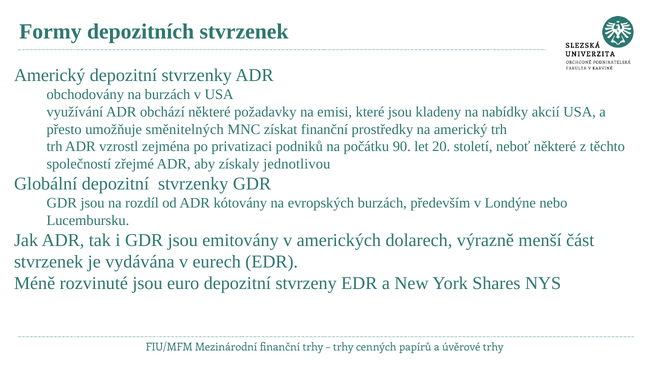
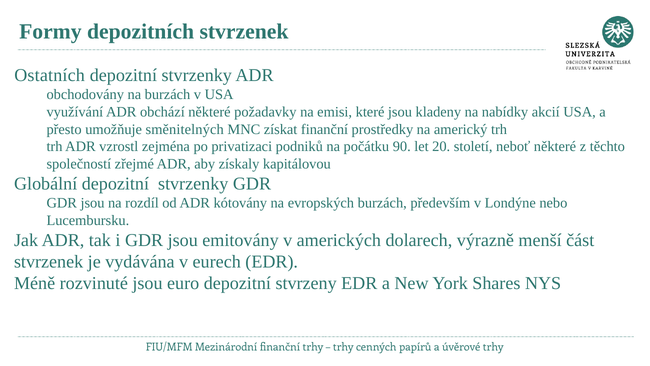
Americký: Americký -> Ostatních (50, 75)
jednotlivou: jednotlivou -> kapitálovou (297, 164)
